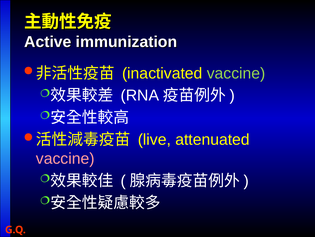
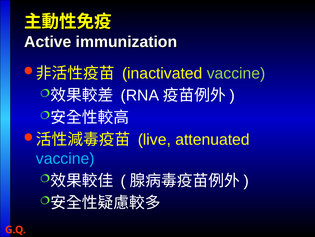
vaccine colour: pink -> light blue (65, 158)
